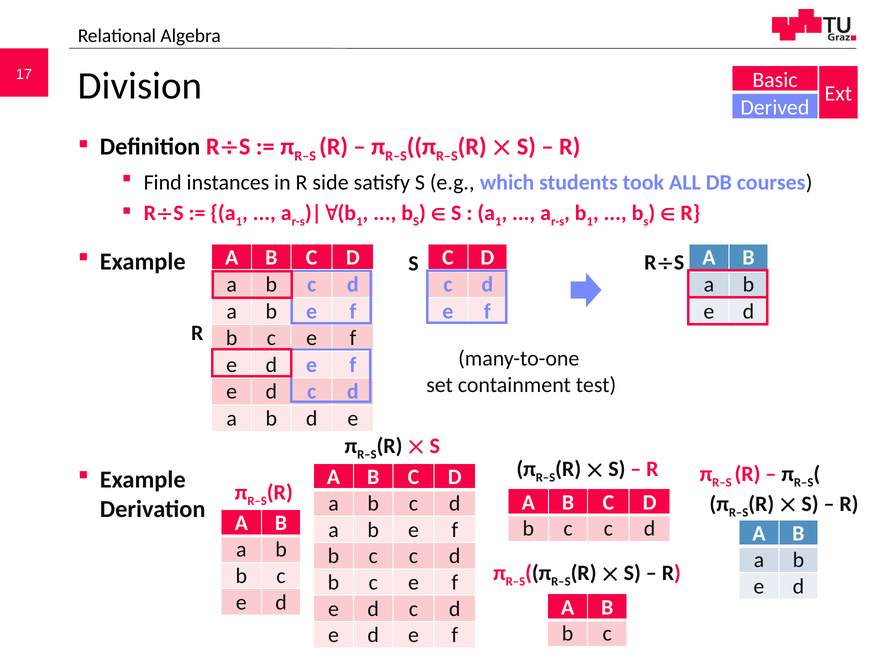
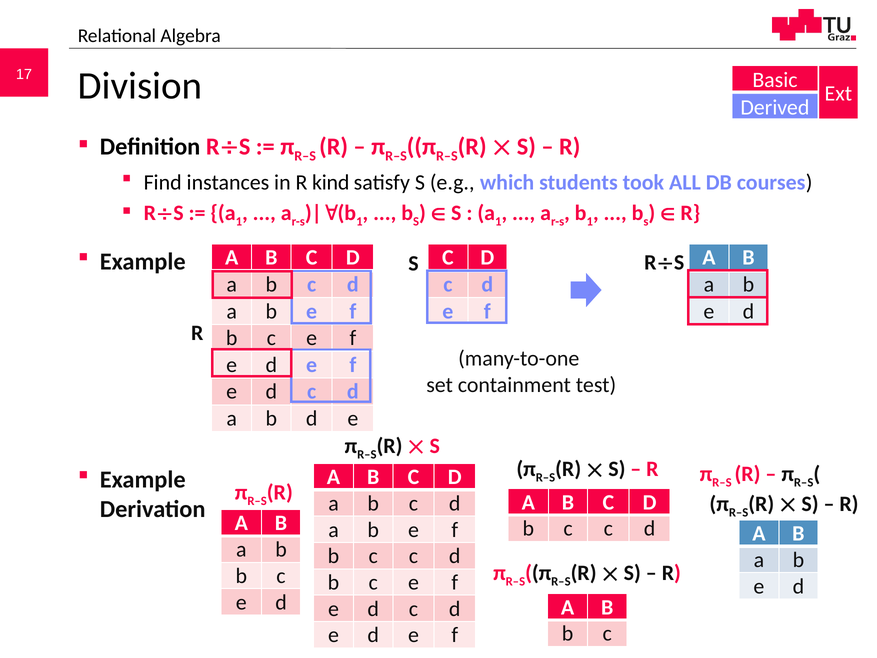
side: side -> kind (331, 182)
